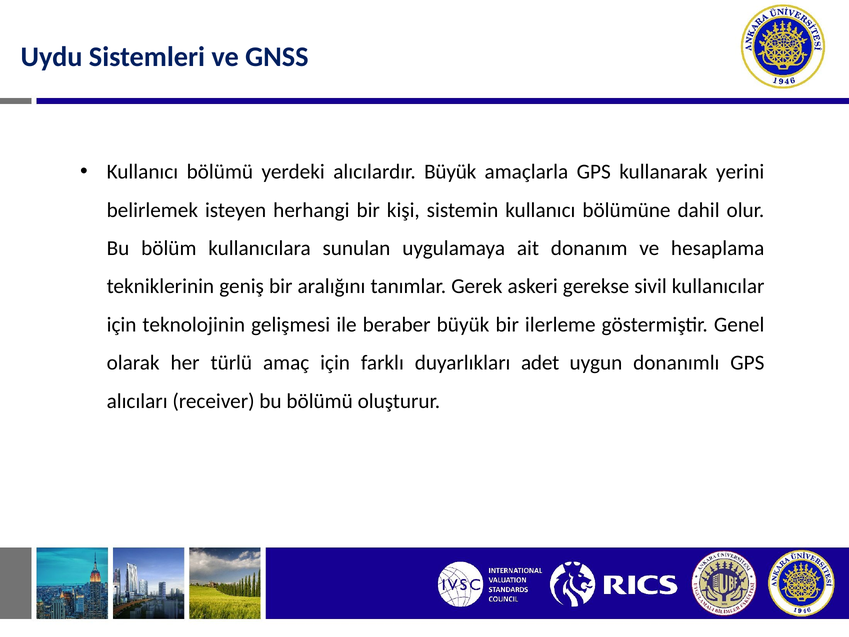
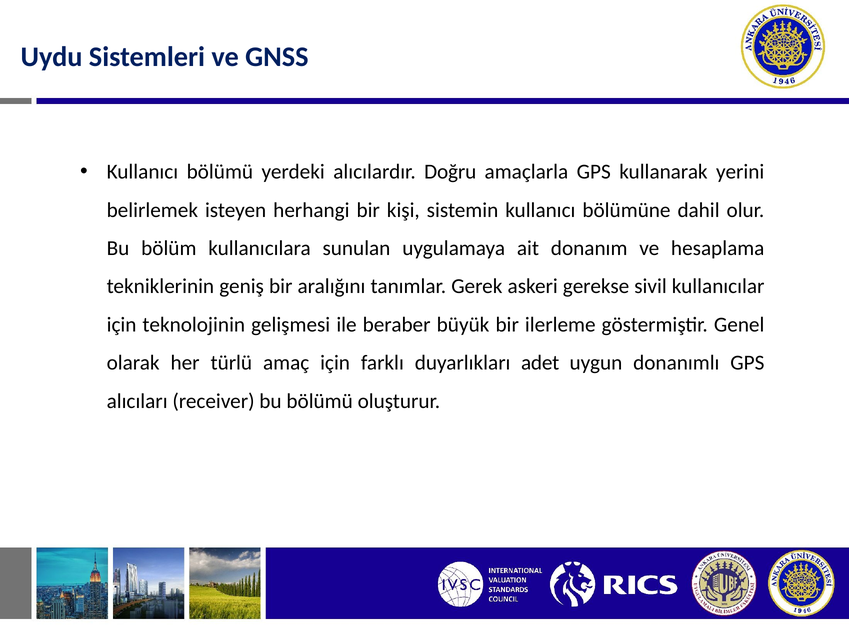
alıcılardır Büyük: Büyük -> Doğru (450, 172)
